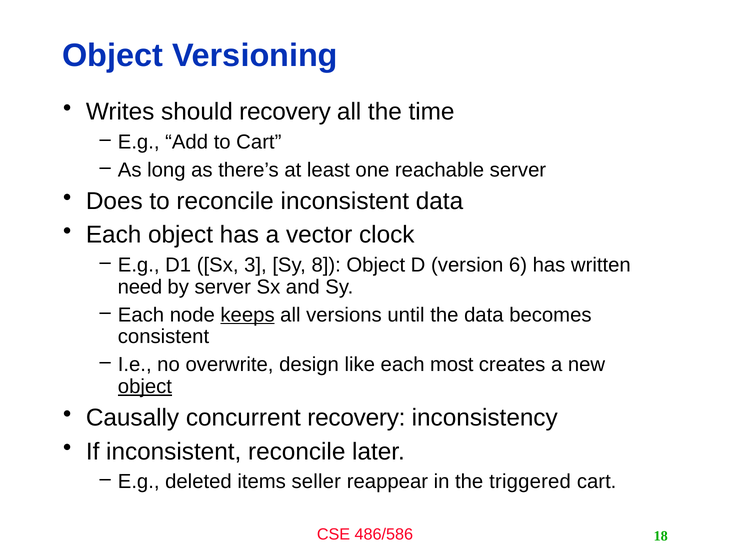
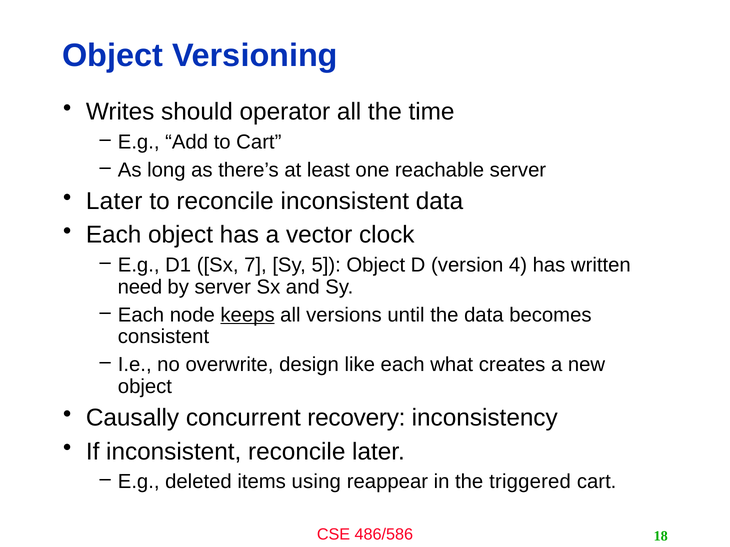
should recovery: recovery -> operator (285, 112)
Does: Does -> Later (114, 202)
3: 3 -> 7 (255, 265)
8: 8 -> 5 (326, 265)
6: 6 -> 4 (518, 265)
most: most -> what (452, 365)
object underline: present -> none (145, 387)
seller: seller -> using (316, 482)
